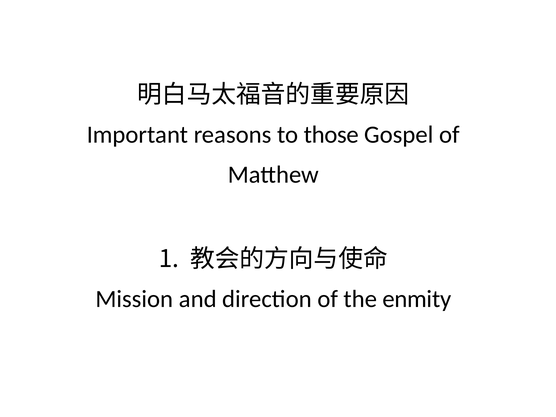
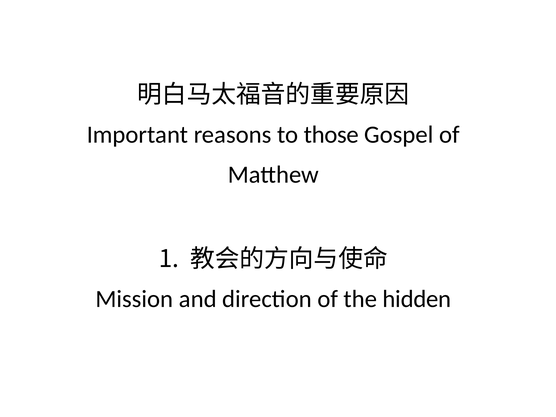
enmity: enmity -> hidden (417, 299)
